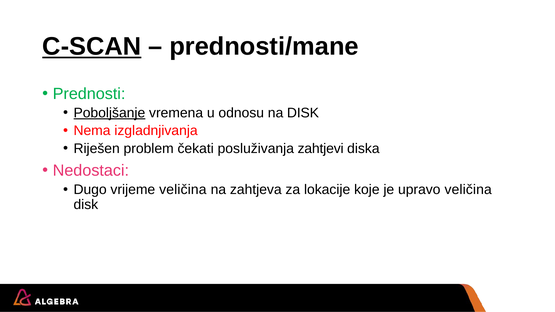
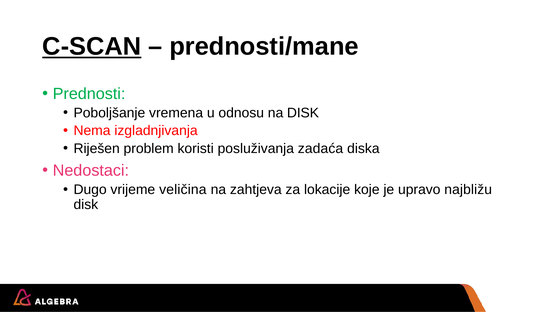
Poboljšanje underline: present -> none (109, 113)
čekati: čekati -> koristi (196, 149)
zahtjevi: zahtjevi -> zadaća (320, 149)
upravo veličina: veličina -> najbližu (468, 190)
